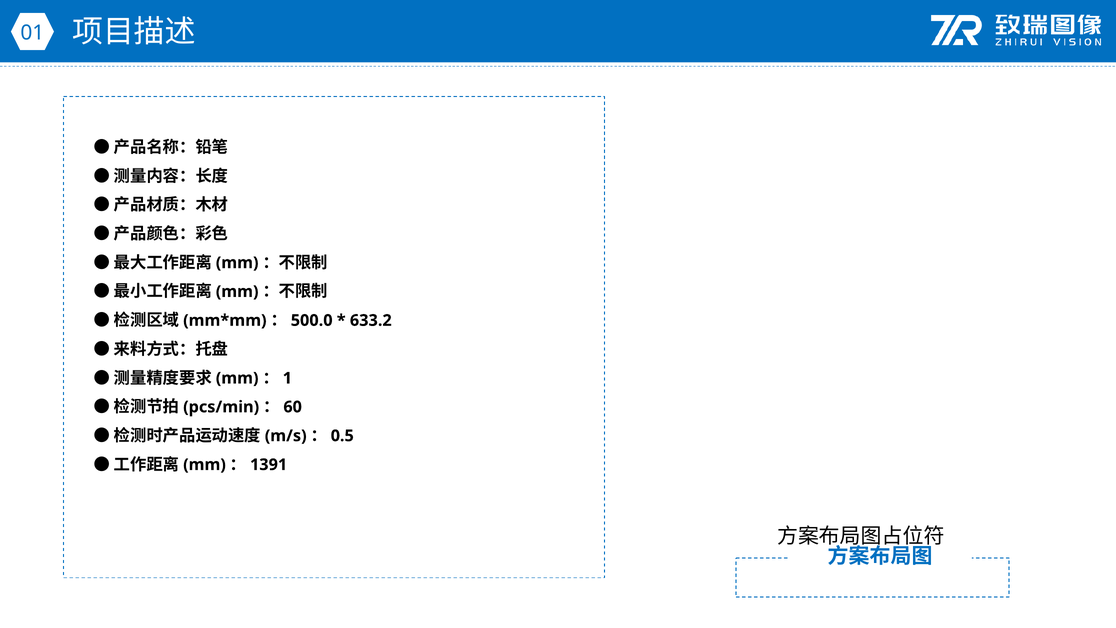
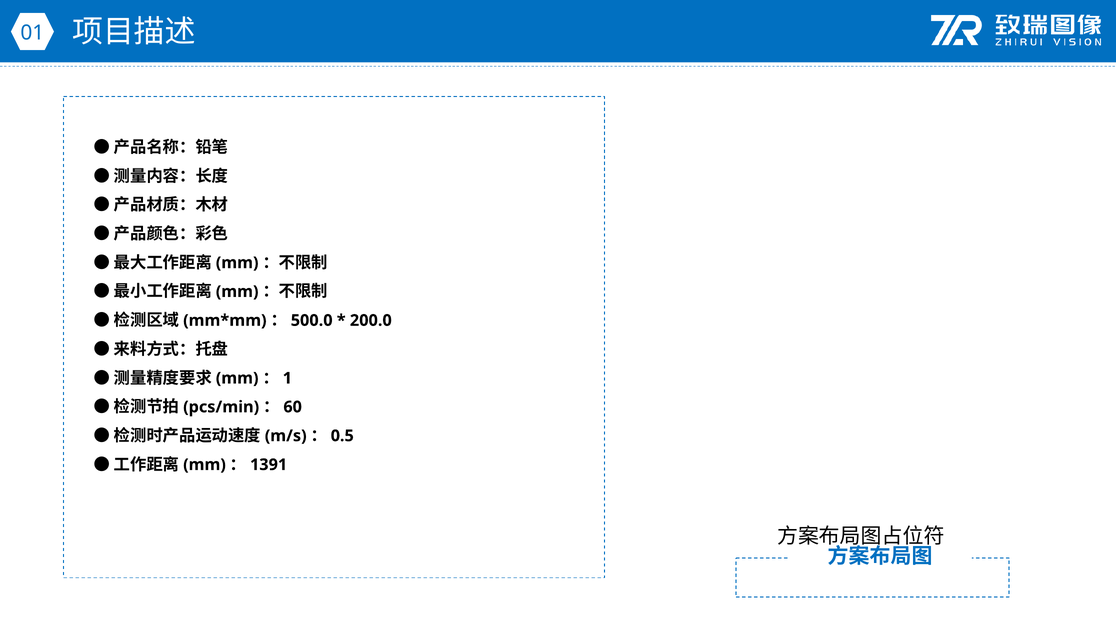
633.2: 633.2 -> 200.0 (371, 320)
